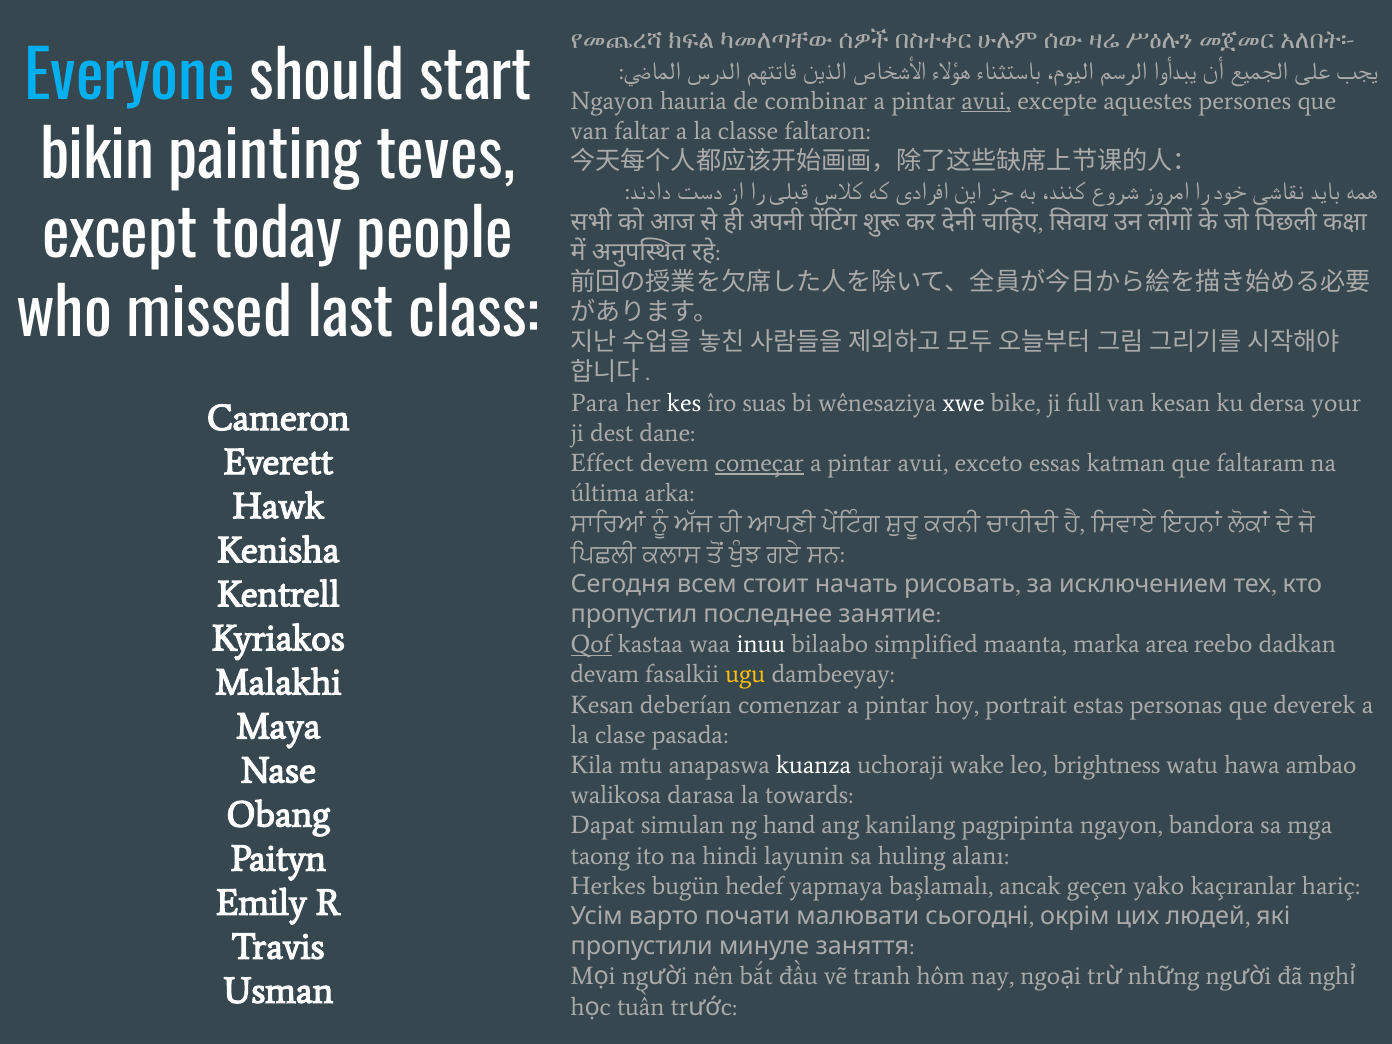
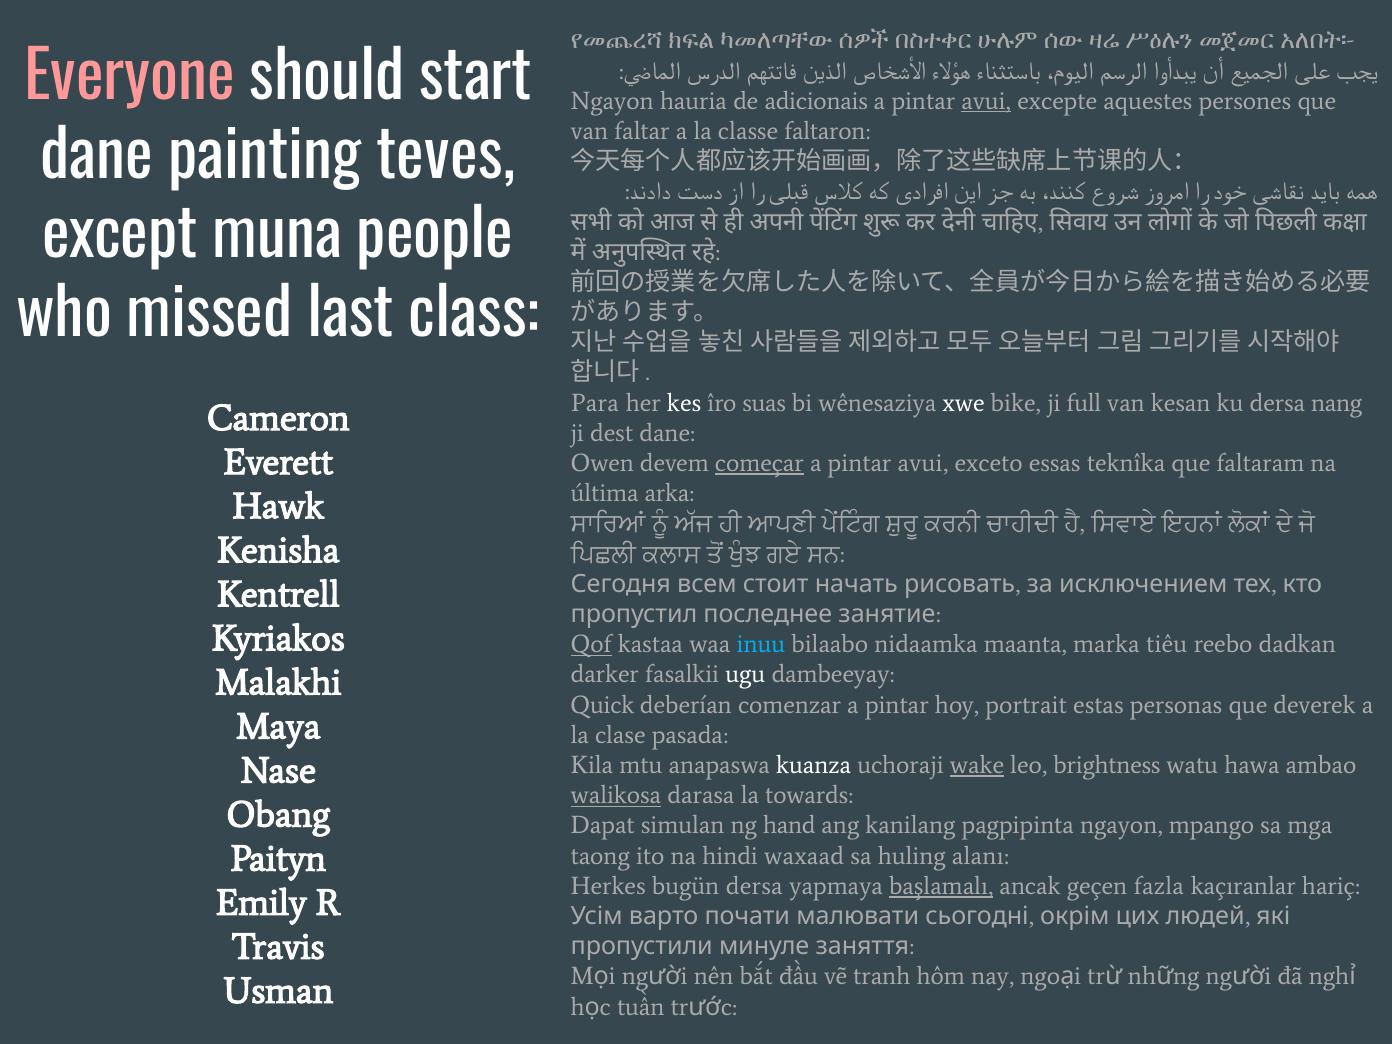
Everyone colour: light blue -> pink (130, 78)
combinar: combinar -> adicionais (816, 101)
bikin: bikin -> dane (97, 157)
today: today -> muna (277, 236)
your: your -> nang (1337, 403)
Effect: Effect -> Owen (602, 463)
katman: katman -> teknîka (1126, 463)
inuu colour: white -> light blue (761, 644)
simplified: simplified -> nidaamka (926, 644)
area: area -> tiêu (1167, 644)
devam: devam -> darker (605, 675)
ugu colour: yellow -> white (745, 675)
Kesan: Kesan -> Quick (602, 705)
wake underline: none -> present (977, 765)
walikosa underline: none -> present (616, 795)
bandora: bandora -> mpango (1211, 826)
layunin: layunin -> waxaad (804, 856)
bugün hedef: hedef -> dersa (754, 886)
başlamalı underline: none -> present (941, 886)
yako: yako -> fazla (1159, 886)
